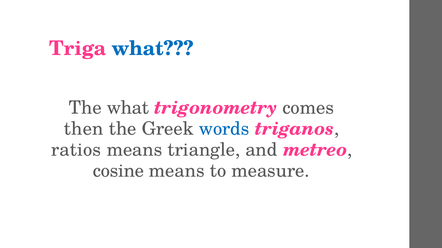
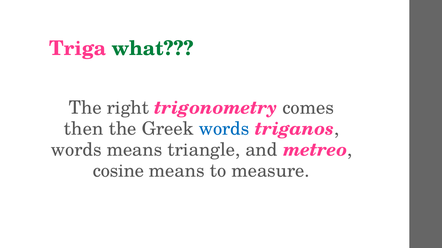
what colour: blue -> green (153, 49)
The what: what -> right (128, 108)
ratios: ratios -> words (76, 150)
